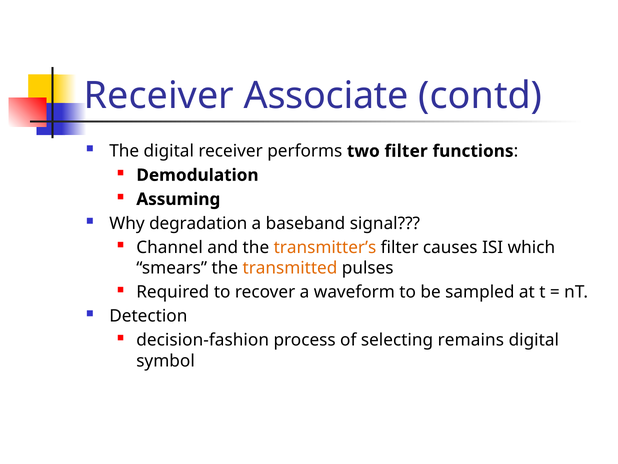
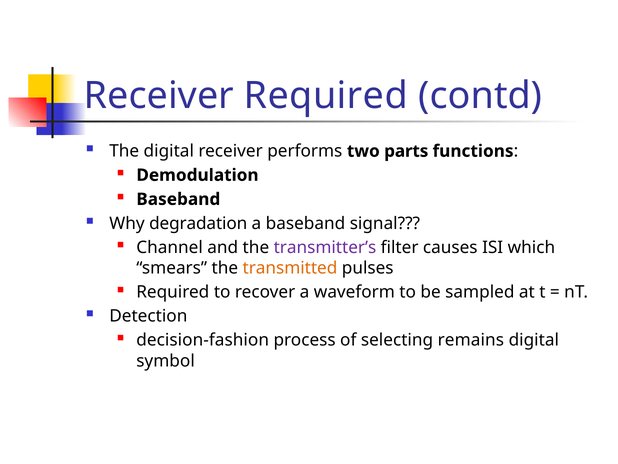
Receiver Associate: Associate -> Required (326, 96)
two filter: filter -> parts (406, 151)
Assuming: Assuming -> Baseband (178, 199)
transmitter’s colour: orange -> purple (325, 247)
